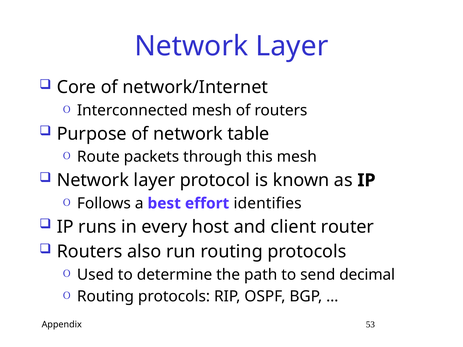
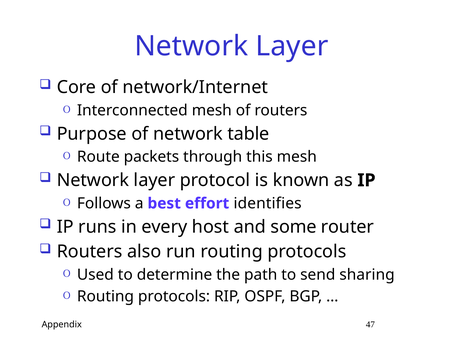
client: client -> some (294, 227)
decimal: decimal -> sharing (367, 275)
53: 53 -> 47 (370, 325)
